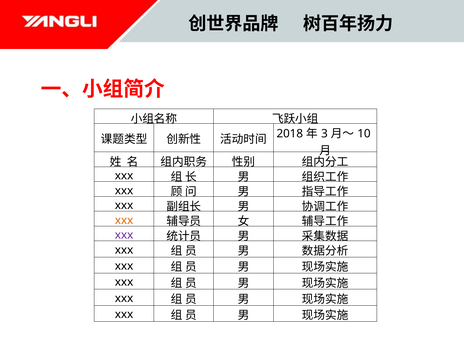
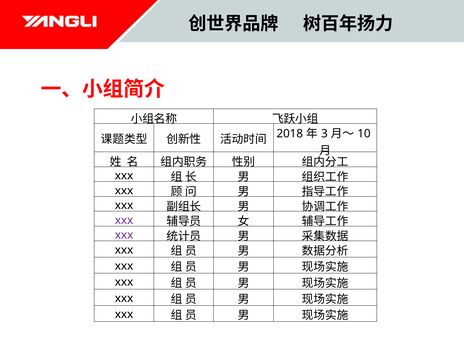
xxx colour: orange -> purple (124, 220)
